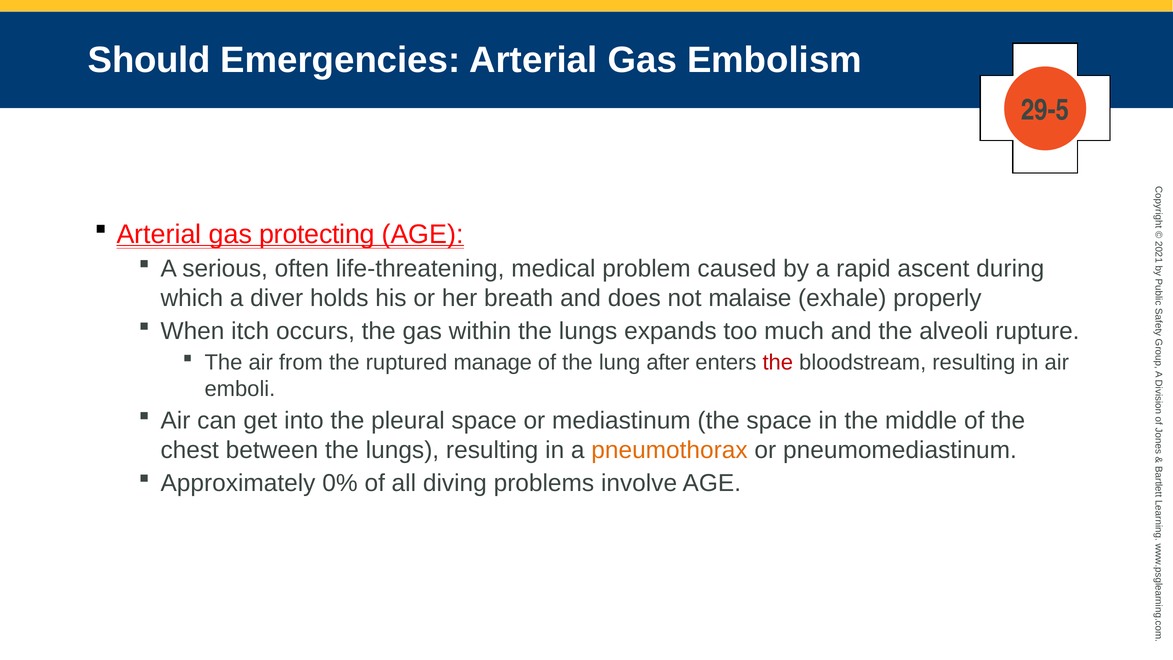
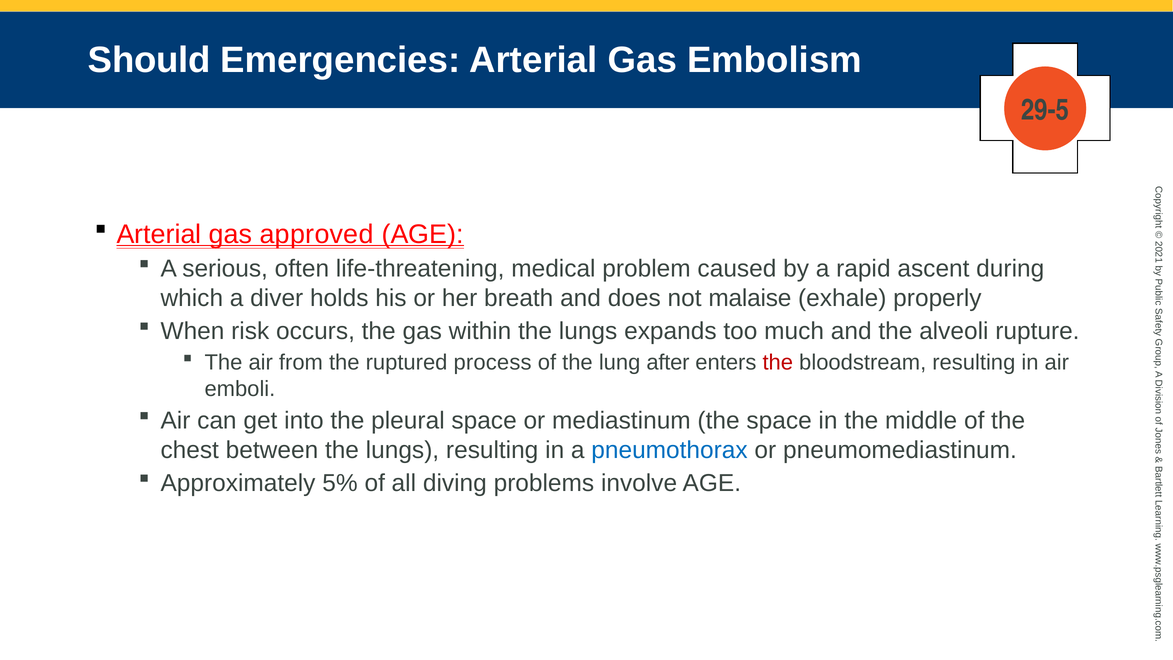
protecting: protecting -> approved (317, 234)
itch: itch -> risk (250, 331)
manage: manage -> process (493, 362)
pneumothorax colour: orange -> blue (669, 450)
0%: 0% -> 5% (340, 483)
